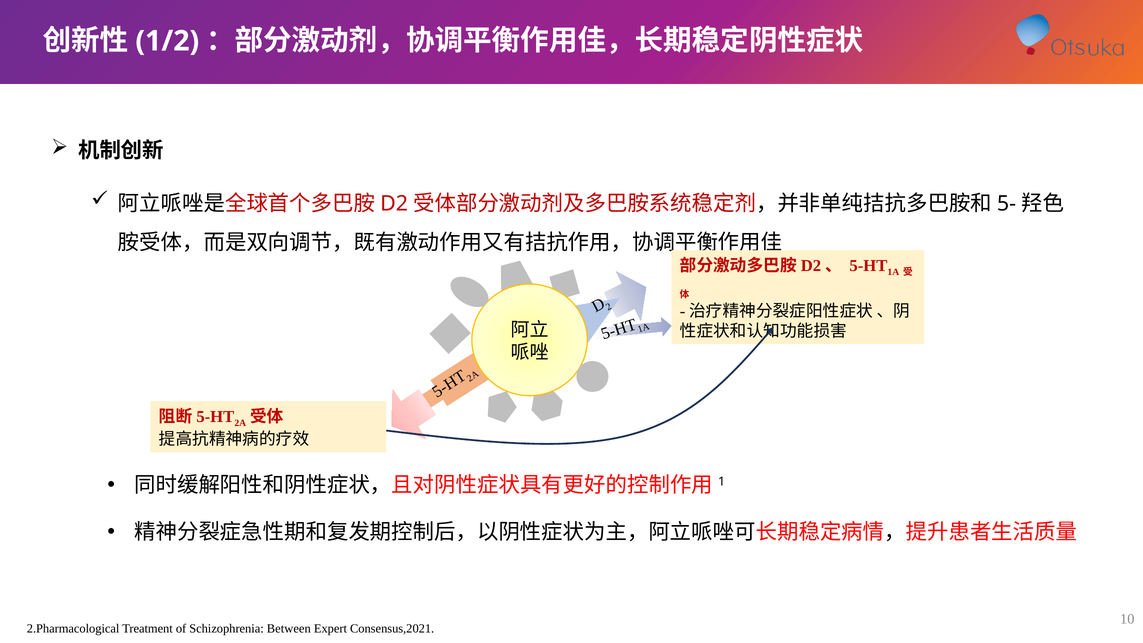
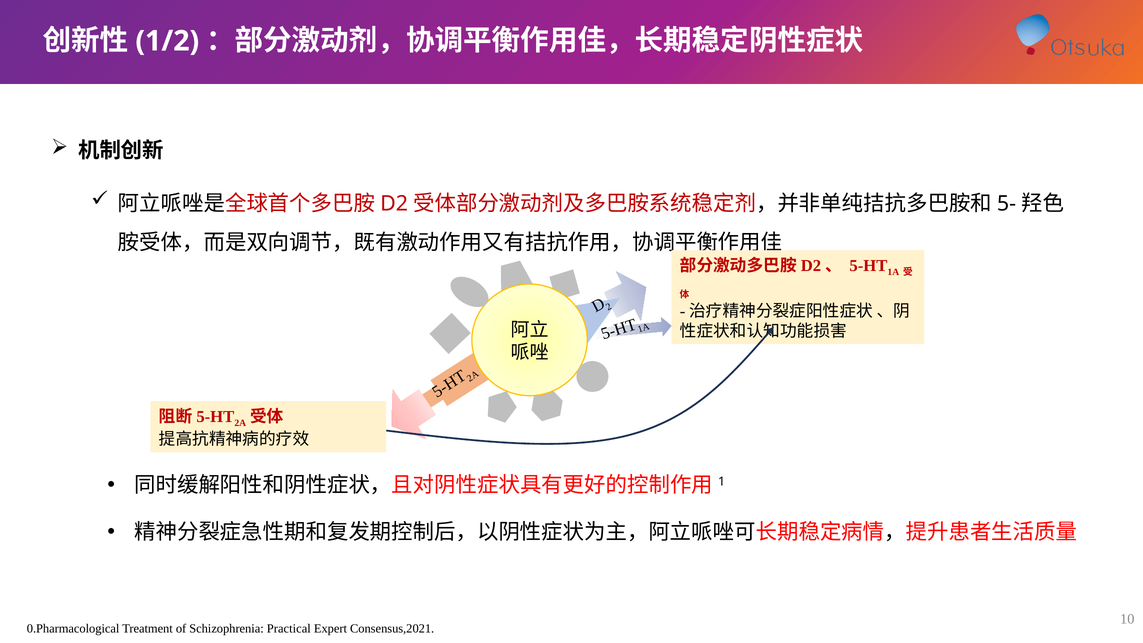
2.Pharmacological: 2.Pharmacological -> 0.Pharmacological (73, 628)
Between: Between -> Practical (289, 628)
